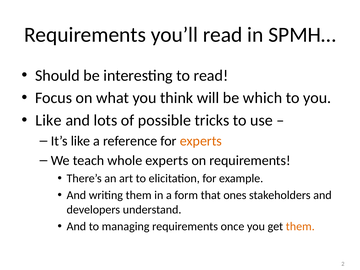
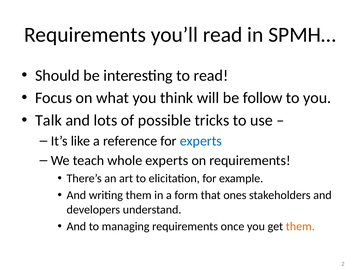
which: which -> follow (263, 98)
Like: Like -> Talk (48, 120)
experts colour: orange -> blue (201, 141)
